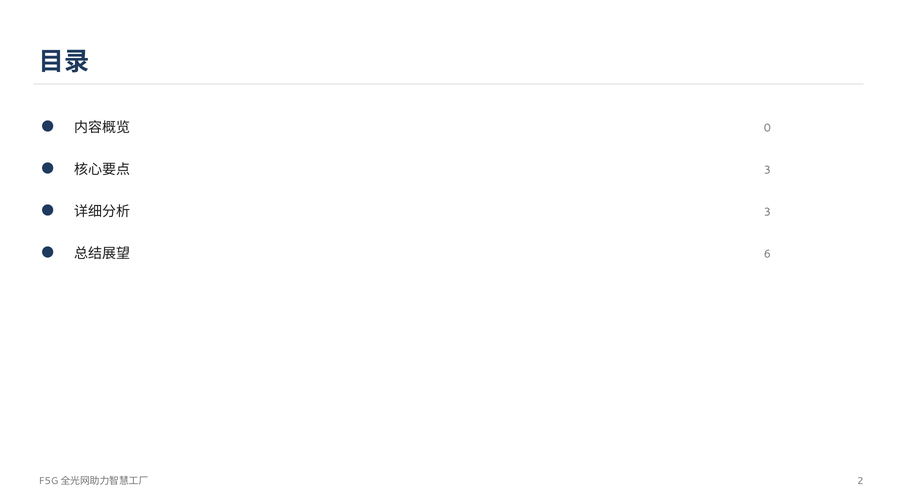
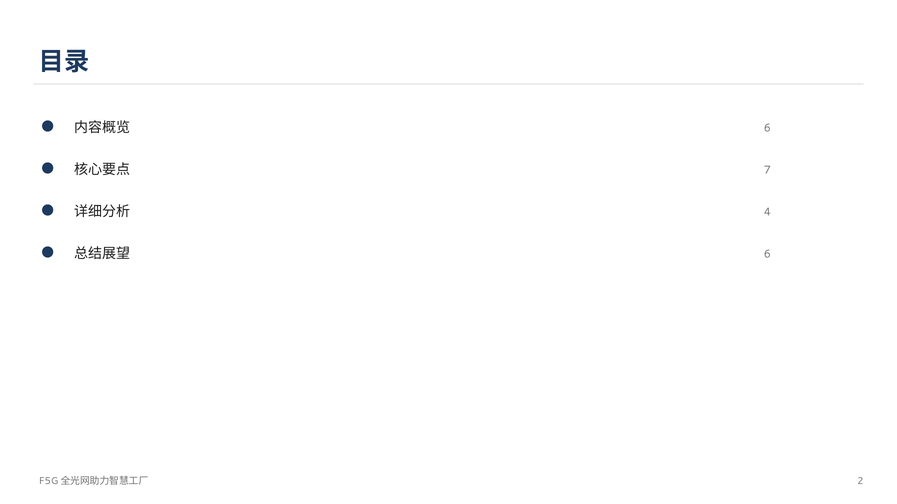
0: 0 -> 6 (767, 128)
3: 3 -> 7 (767, 170)
3: 3 -> 4 (767, 212)
